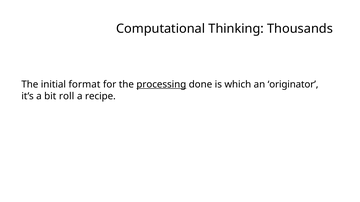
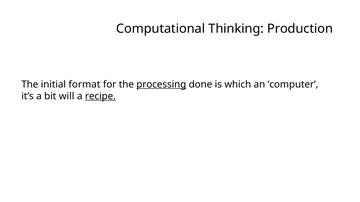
Thousands: Thousands -> Production (300, 29)
originator: originator -> computer (293, 85)
roll: roll -> will (67, 96)
recipe underline: none -> present (100, 96)
